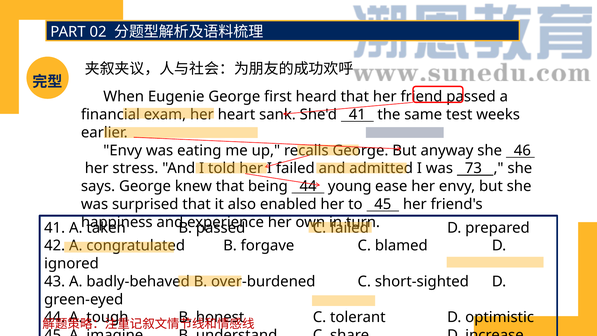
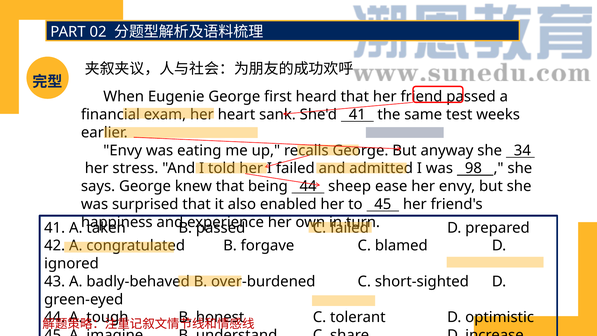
46: 46 -> 34 (522, 150)
73: 73 -> 98 (473, 168)
young: young -> sheep (350, 186)
